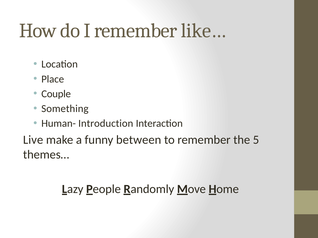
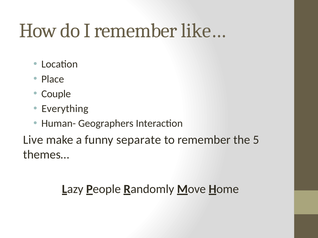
Something: Something -> Everything (65, 109)
Introduction: Introduction -> Geographers (106, 124)
between: between -> separate (139, 140)
